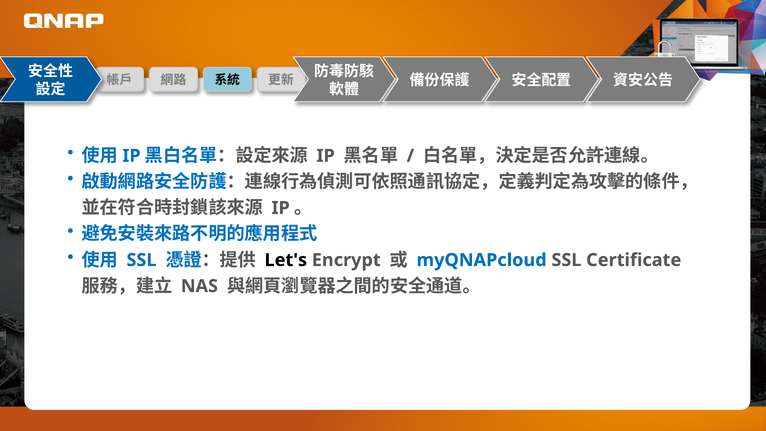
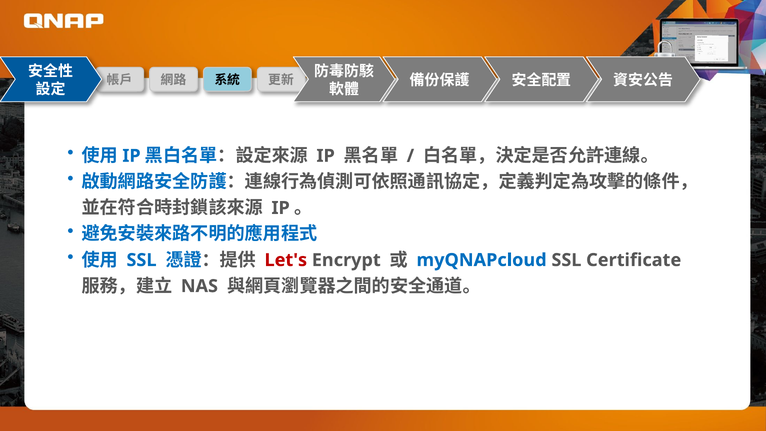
Let's colour: black -> red (286, 260)
